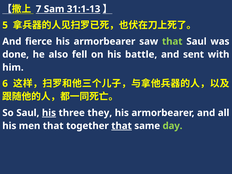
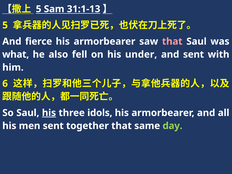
7: 7 -> 5 (39, 9)
that colour: light green -> pink (172, 41)
done: done -> what (16, 54)
battle: battle -> under (141, 54)
they: they -> idols (100, 113)
men that: that -> sent (53, 126)
that underline: present -> none (122, 126)
